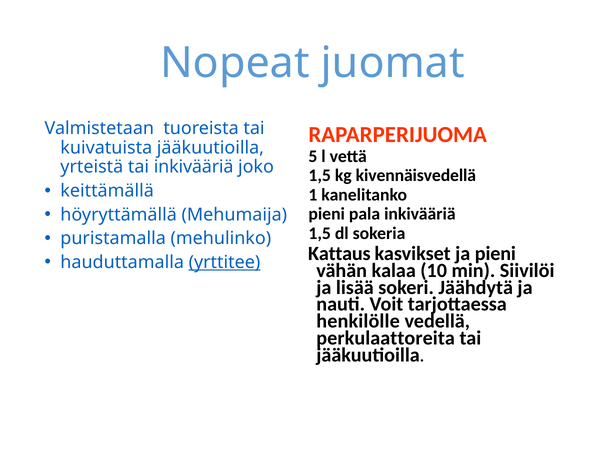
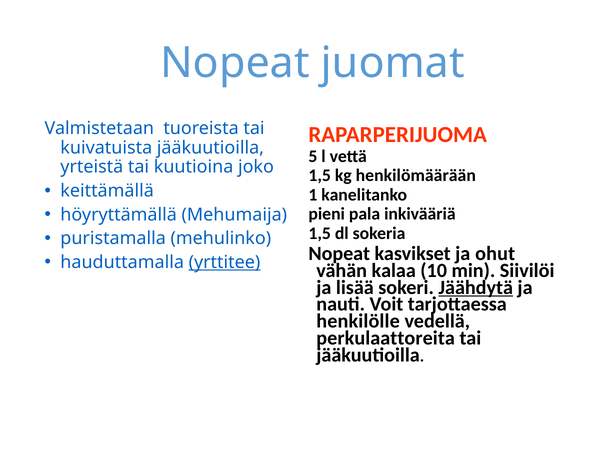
tai inkivääriä: inkivääriä -> kuutioina (194, 167)
kivennäisvedellä: kivennäisvedellä -> henkilömäärään (416, 176)
Kattaus: Kattaus -> Nopeat (339, 253)
ja pieni: pieni -> ohut (495, 253)
Jäähdytä underline: none -> present (476, 287)
